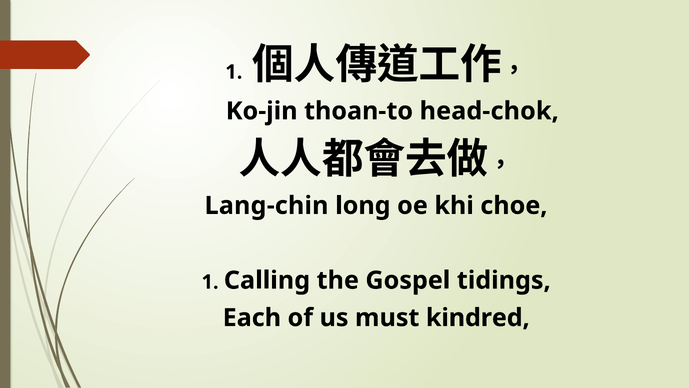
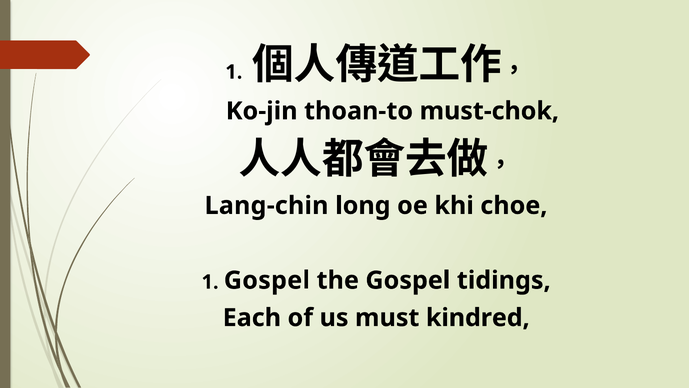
head-chok: head-chok -> must-chok (489, 111)
1 Calling: Calling -> Gospel (267, 280)
